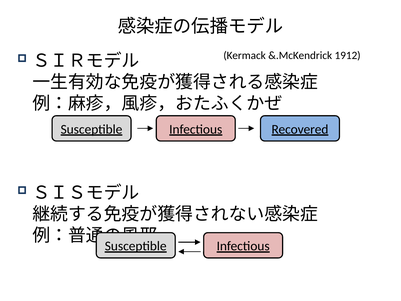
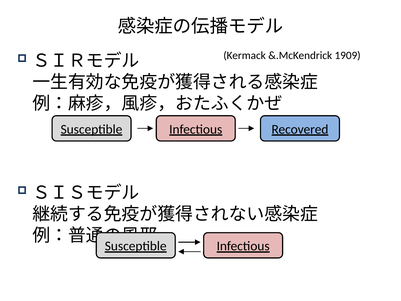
1912: 1912 -> 1909 (348, 56)
